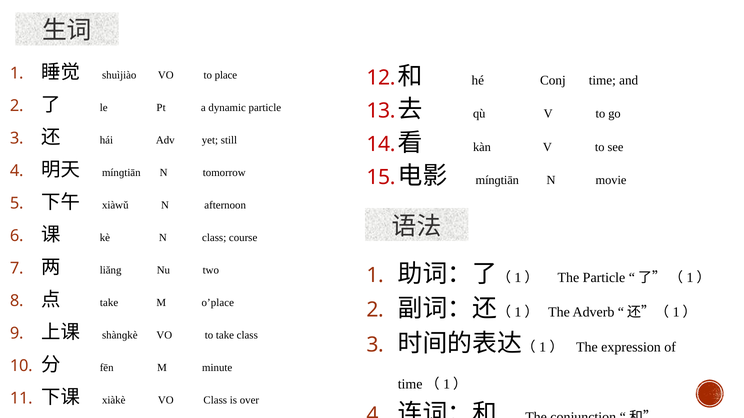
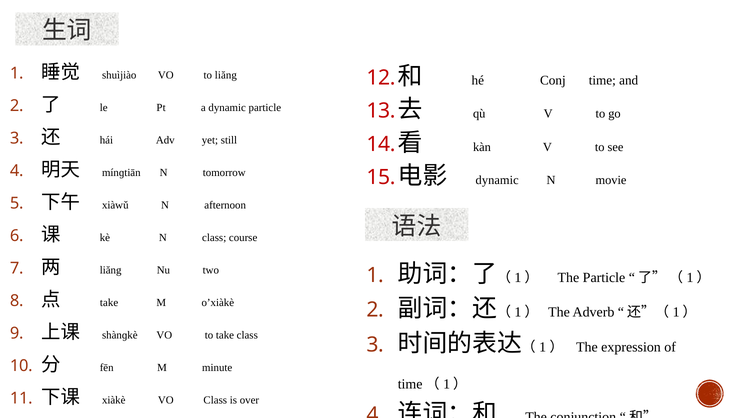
place: place -> liăng (226, 75)
mínɡtiān: mínɡtiān -> dynamic (497, 180)
o’place: o’place -> o’xiàkè (218, 303)
